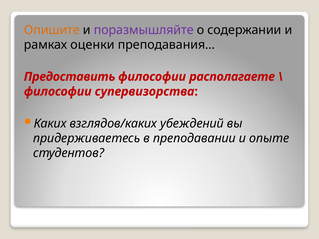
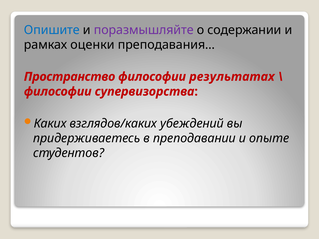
Опишите colour: orange -> blue (52, 30)
Предоставить: Предоставить -> Пространство (70, 77)
располагаете: располагаете -> результатах (232, 77)
